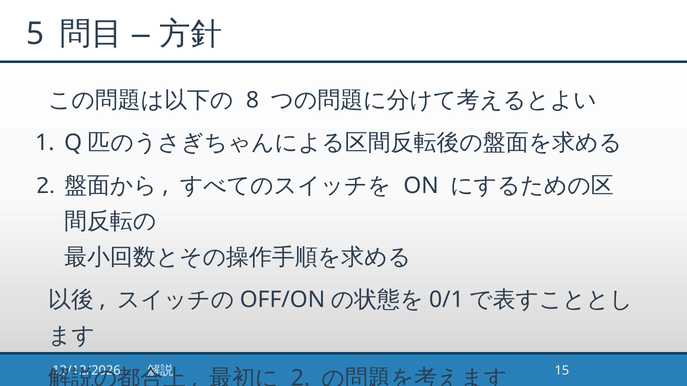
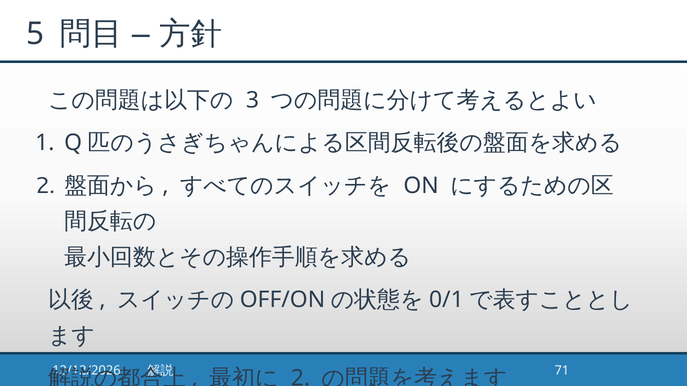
8: 8 -> 3 (253, 100)
15: 15 -> 71 (562, 371)
